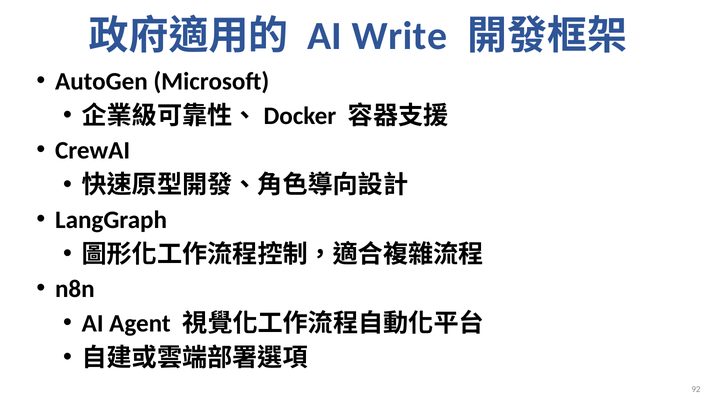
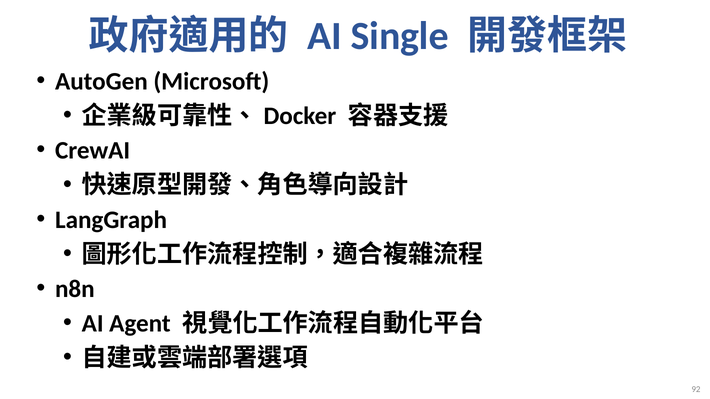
Write: Write -> Single (400, 36)
